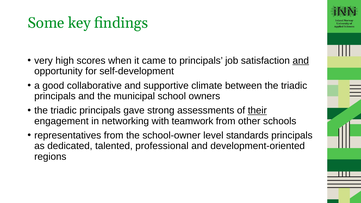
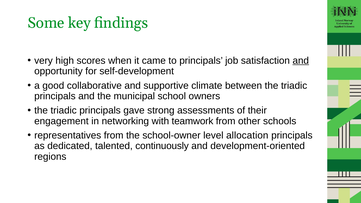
their underline: present -> none (257, 111)
standards: standards -> allocation (247, 135)
professional: professional -> continuously (162, 146)
